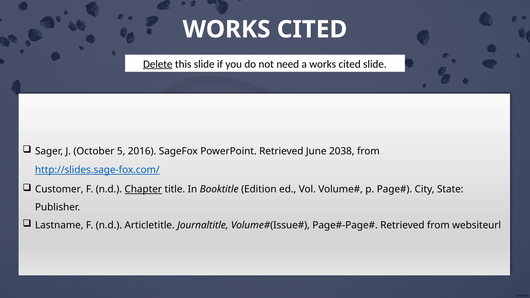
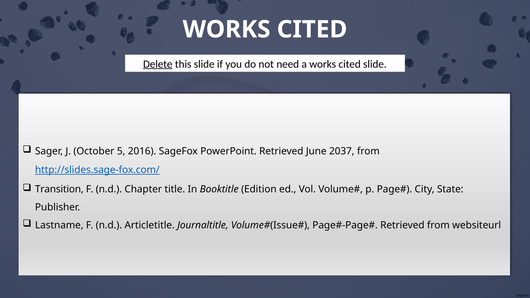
2038: 2038 -> 2037 (342, 151)
Customer: Customer -> Transition (59, 189)
Chapter underline: present -> none (143, 189)
